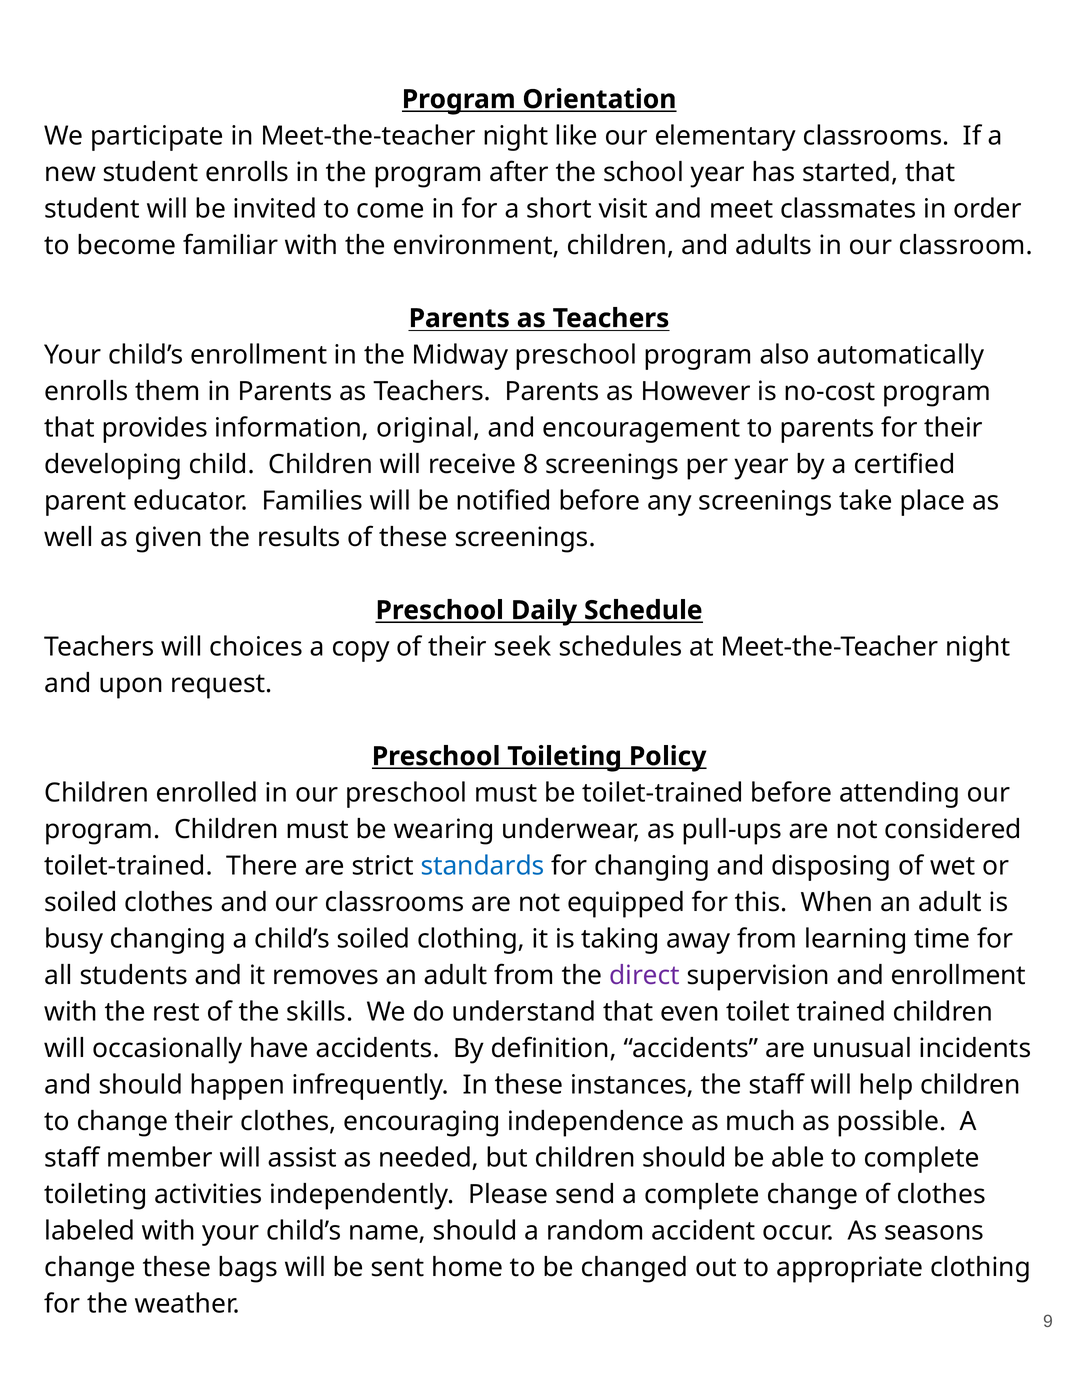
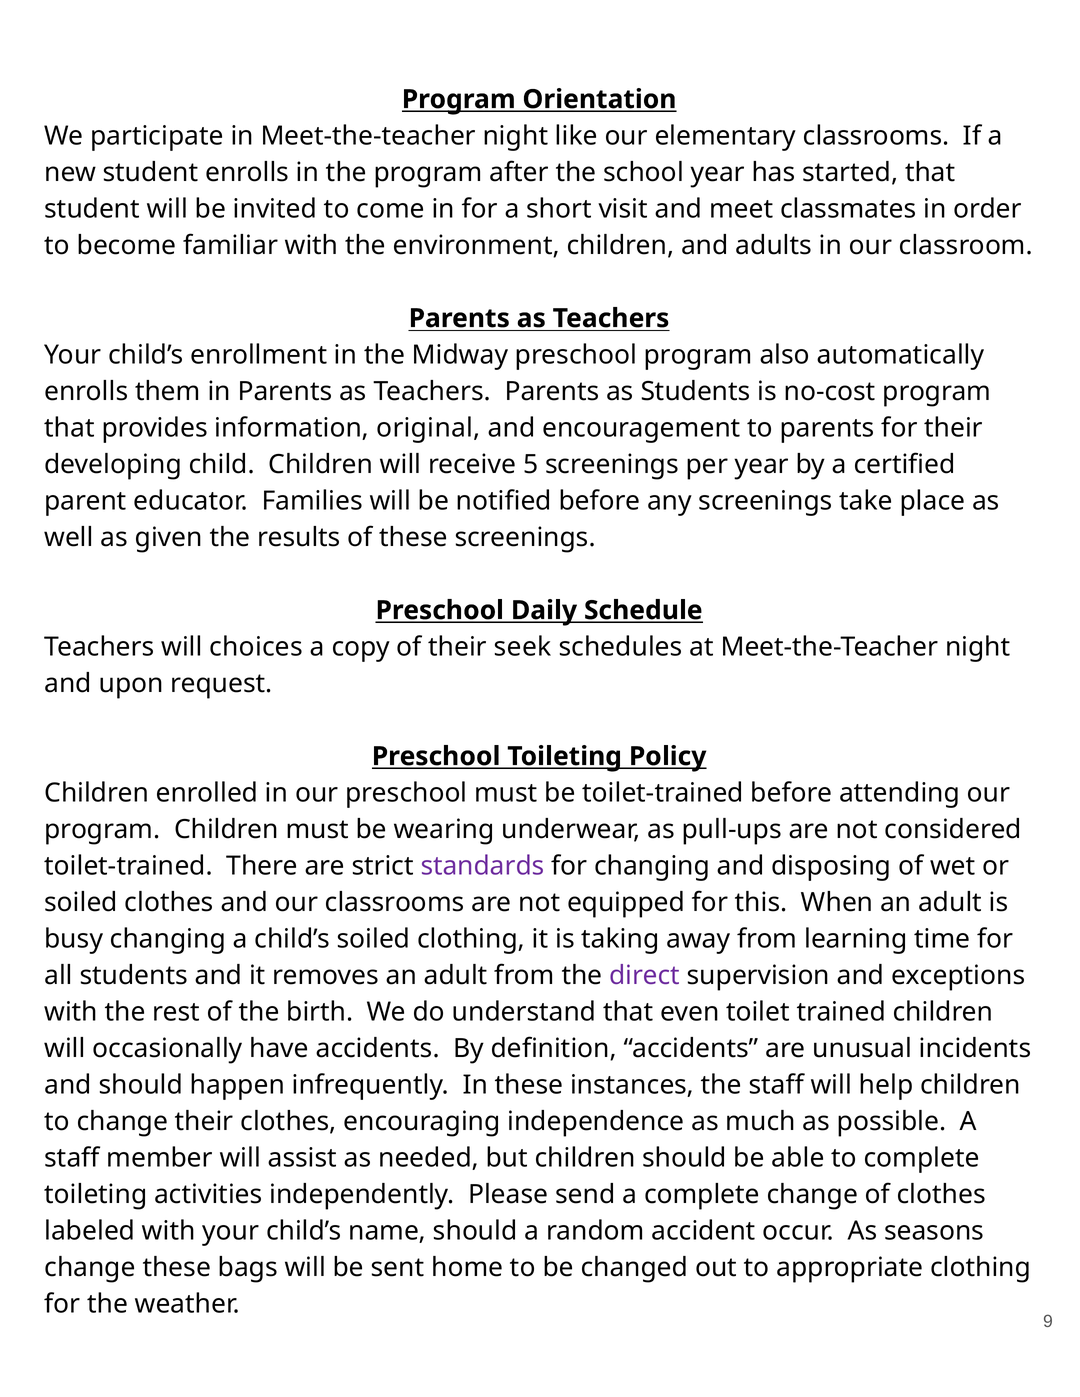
as However: However -> Students (696, 392)
8: 8 -> 5 (531, 465)
standards colour: blue -> purple (483, 866)
and enrollment: enrollment -> exceptions (958, 976)
skills: skills -> birth (320, 1012)
